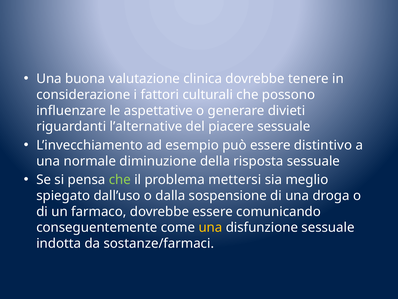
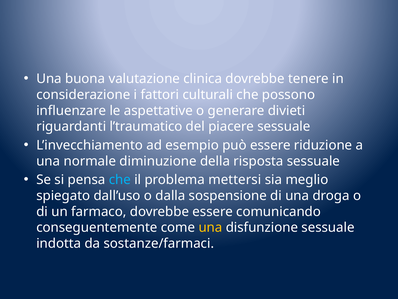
l’alternative: l’alternative -> l’traumatico (146, 126)
distintivo: distintivo -> riduzione (323, 145)
che colour: light green -> light blue (120, 179)
